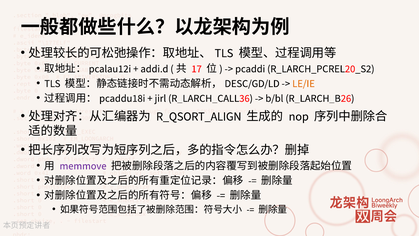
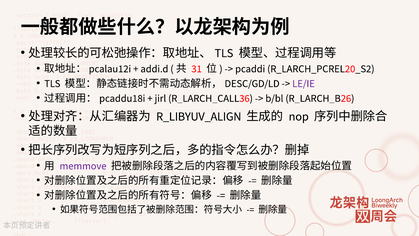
17: 17 -> 31 (197, 69)
LE/IE colour: orange -> purple (304, 83)
R_QSORT_ALIGN: R_QSORT_ALIGN -> R_LIBYUV_ALIGN (199, 116)
